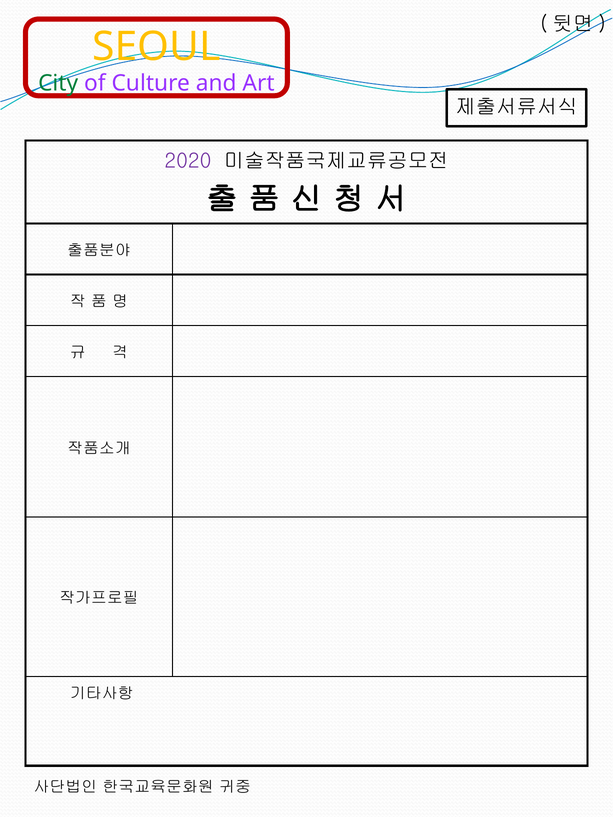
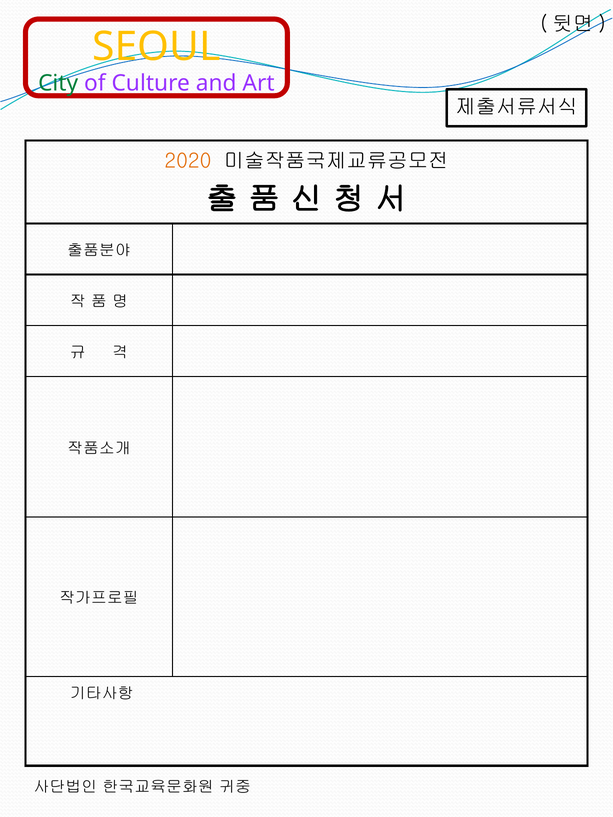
2020 colour: purple -> orange (188, 161)
